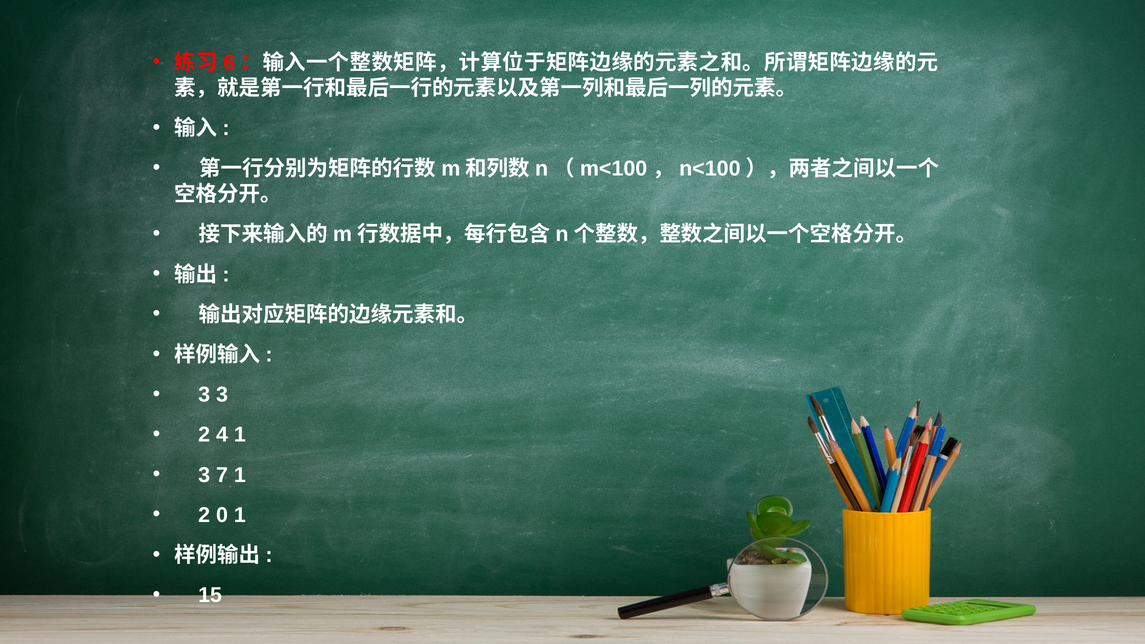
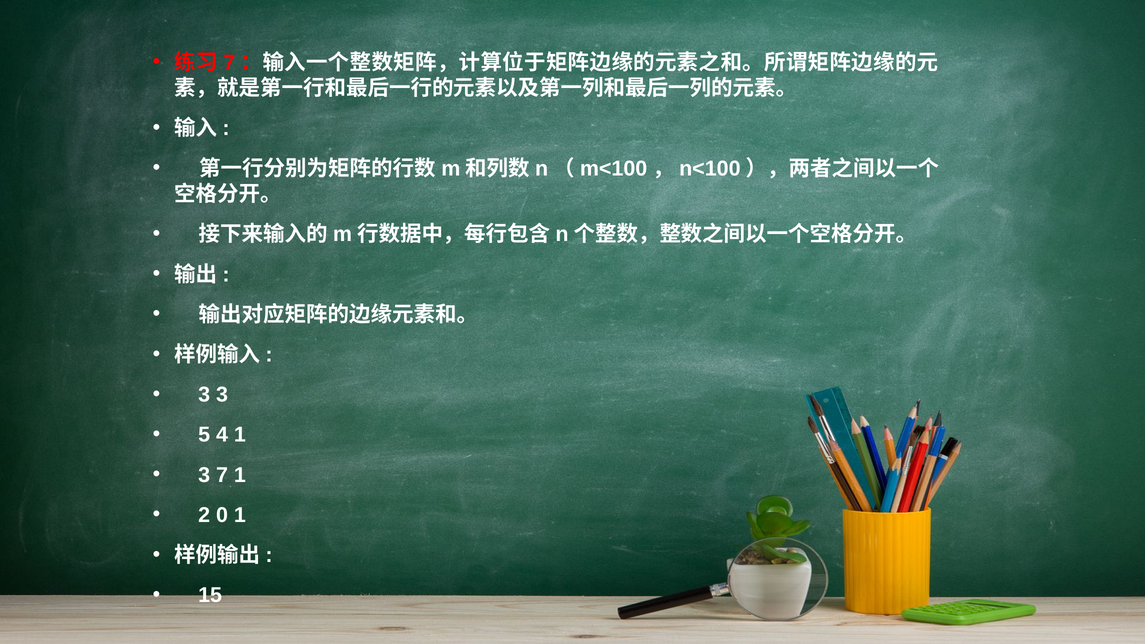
6: 6 -> 7 (229, 63)
2: 2 -> 5 (204, 435)
